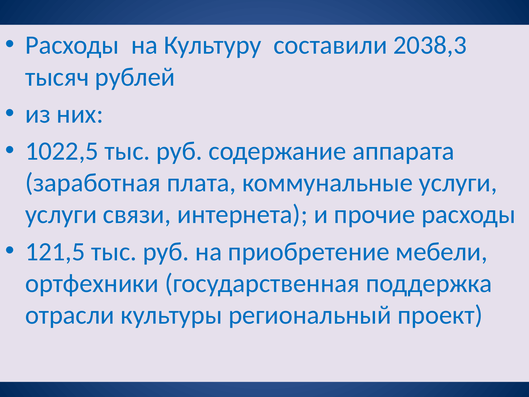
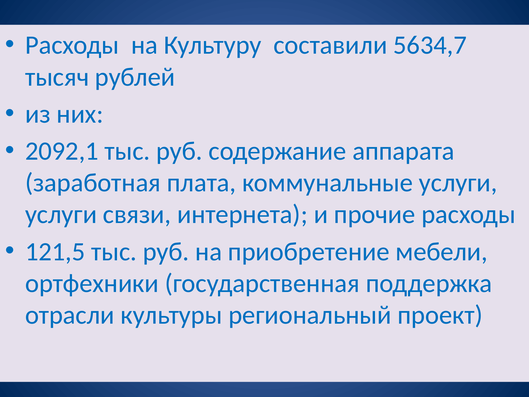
2038,3: 2038,3 -> 5634,7 (430, 45)
1022,5: 1022,5 -> 2092,1 (62, 151)
